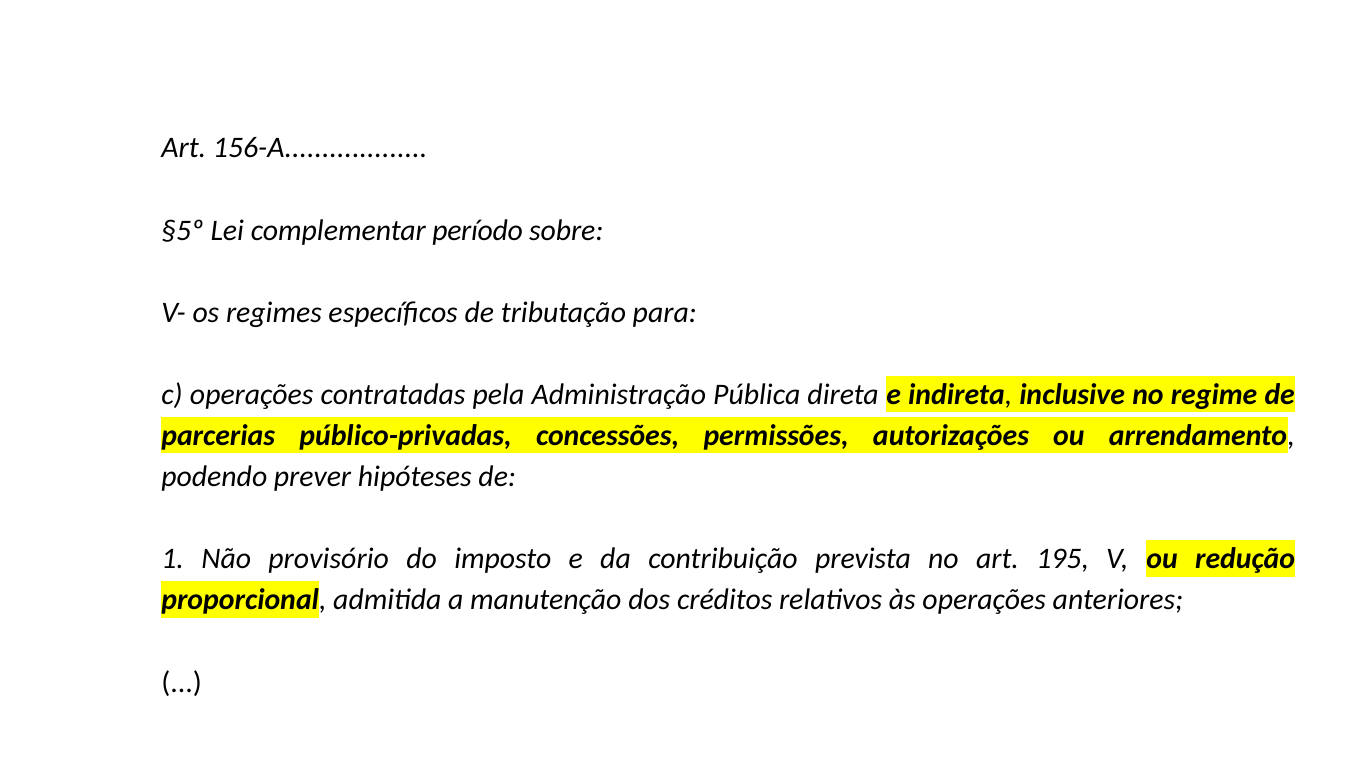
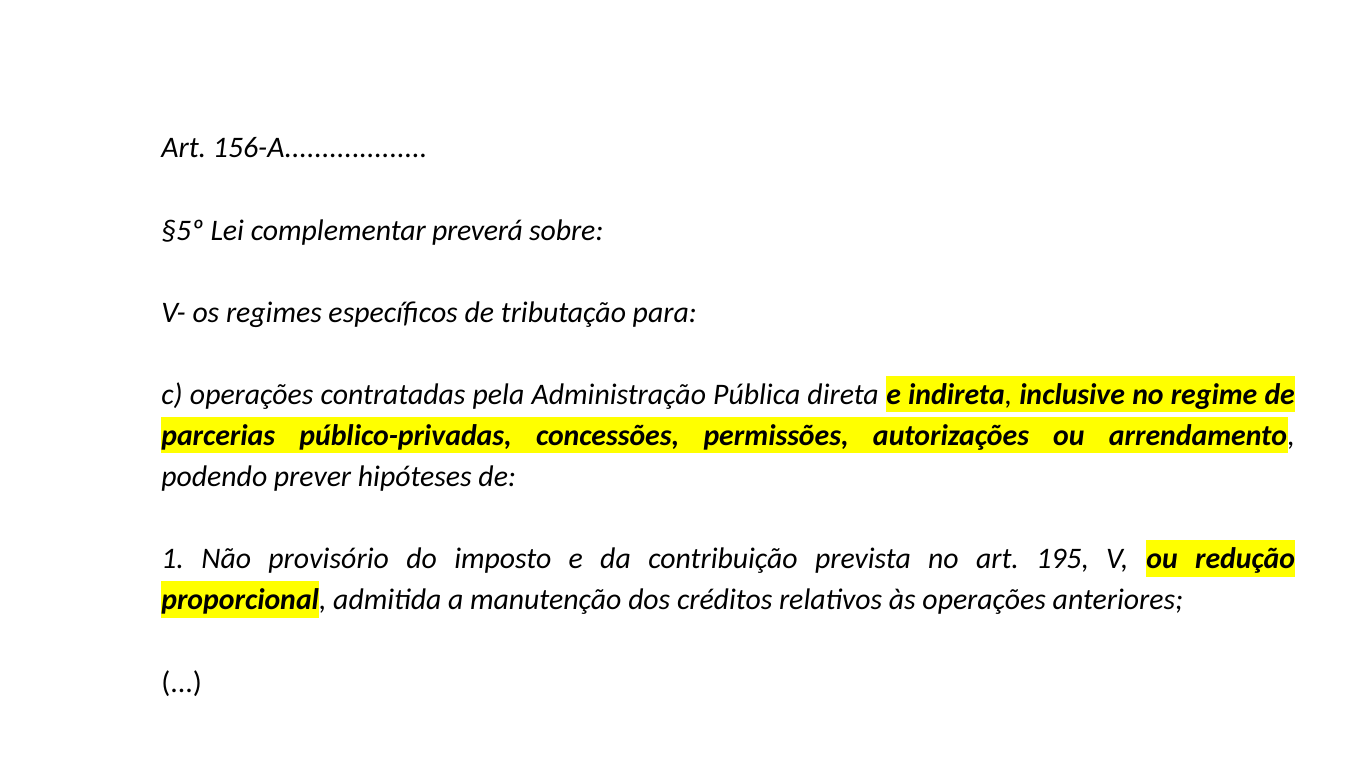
período: período -> preverá (478, 230)
